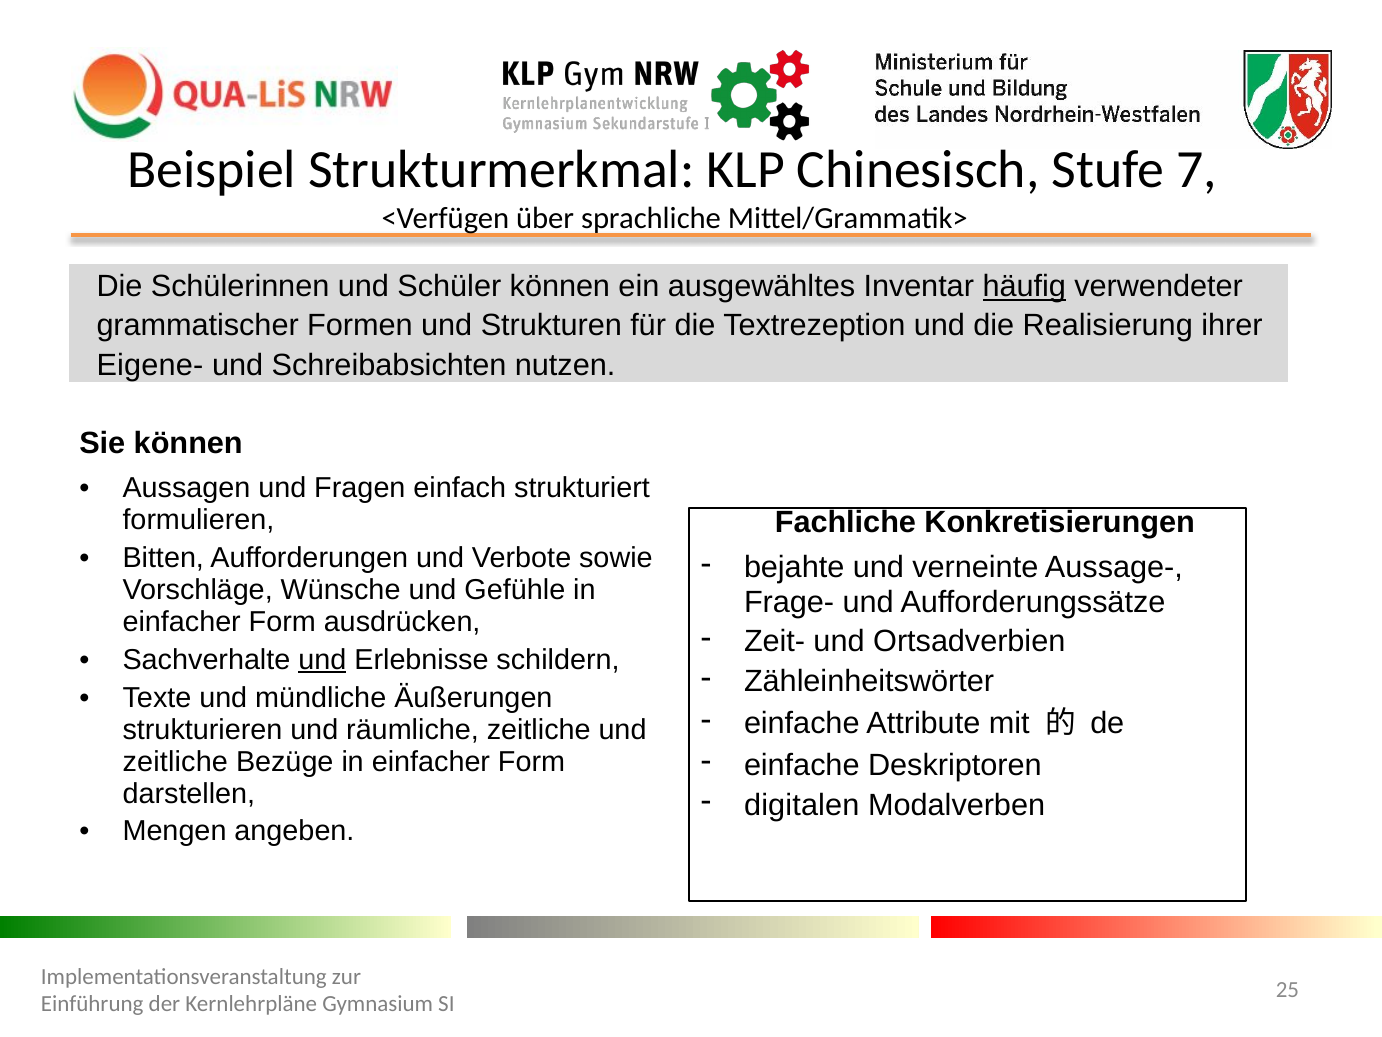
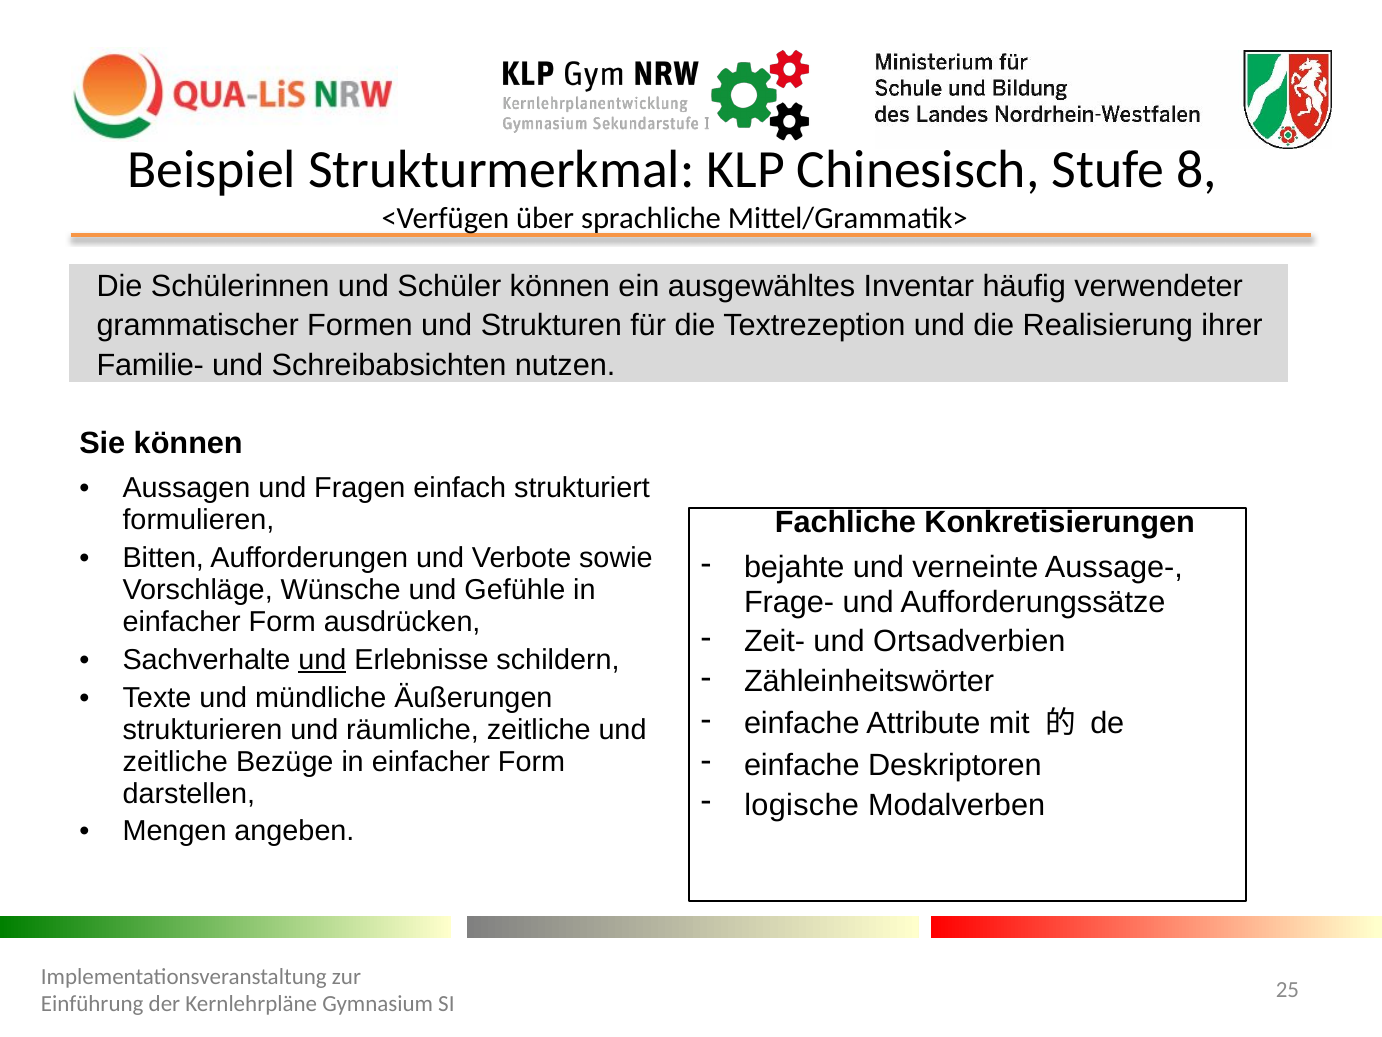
7: 7 -> 8 (1196, 169)
häufig underline: present -> none (1024, 286)
Eigene-: Eigene- -> Familie- (150, 365)
digitalen: digitalen -> logische (802, 804)
